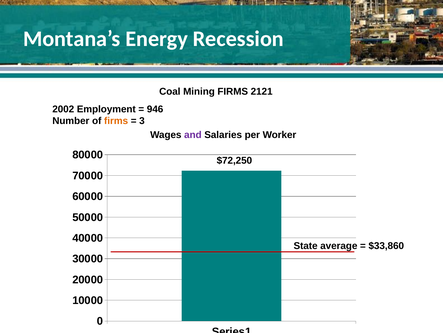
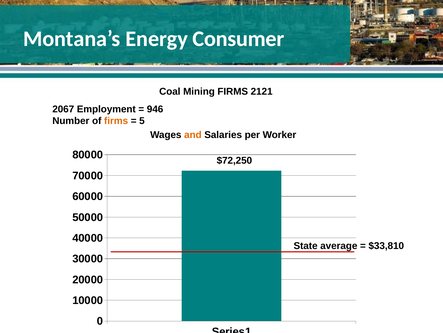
Recession: Recession -> Consumer (238, 39)
2002: 2002 -> 2067 (63, 109)
3: 3 -> 5 (142, 121)
and colour: purple -> orange (193, 135)
$33,860: $33,860 -> $33,810 (386, 245)
